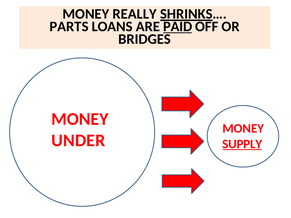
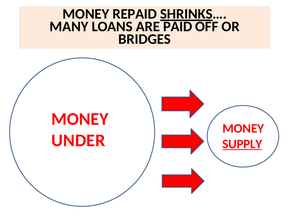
REALLY: REALLY -> REPAID (135, 14)
PARTS: PARTS -> MANY (69, 27)
PAID underline: present -> none (178, 27)
